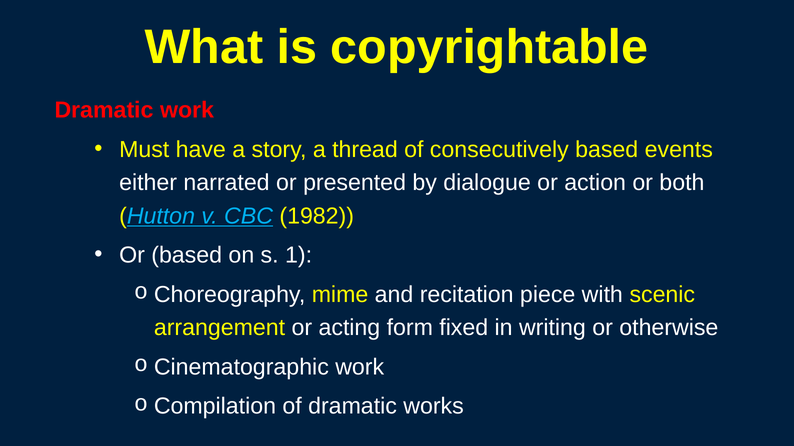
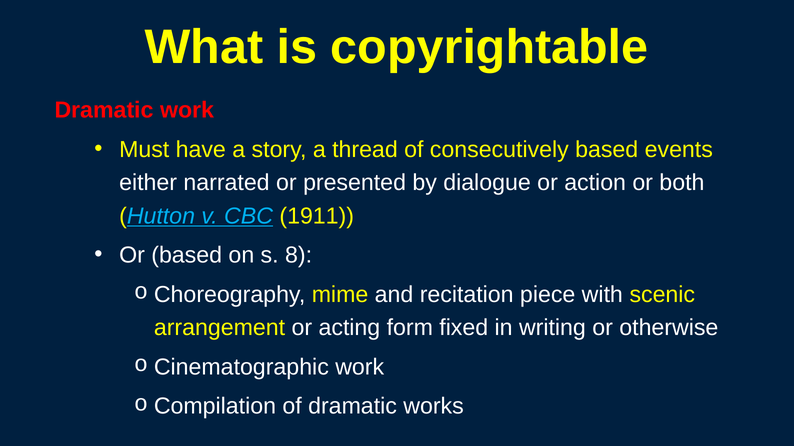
1982: 1982 -> 1911 (317, 216)
1: 1 -> 8 (299, 256)
